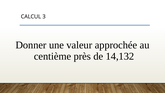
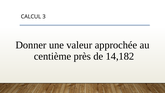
14,132: 14,132 -> 14,182 (120, 56)
